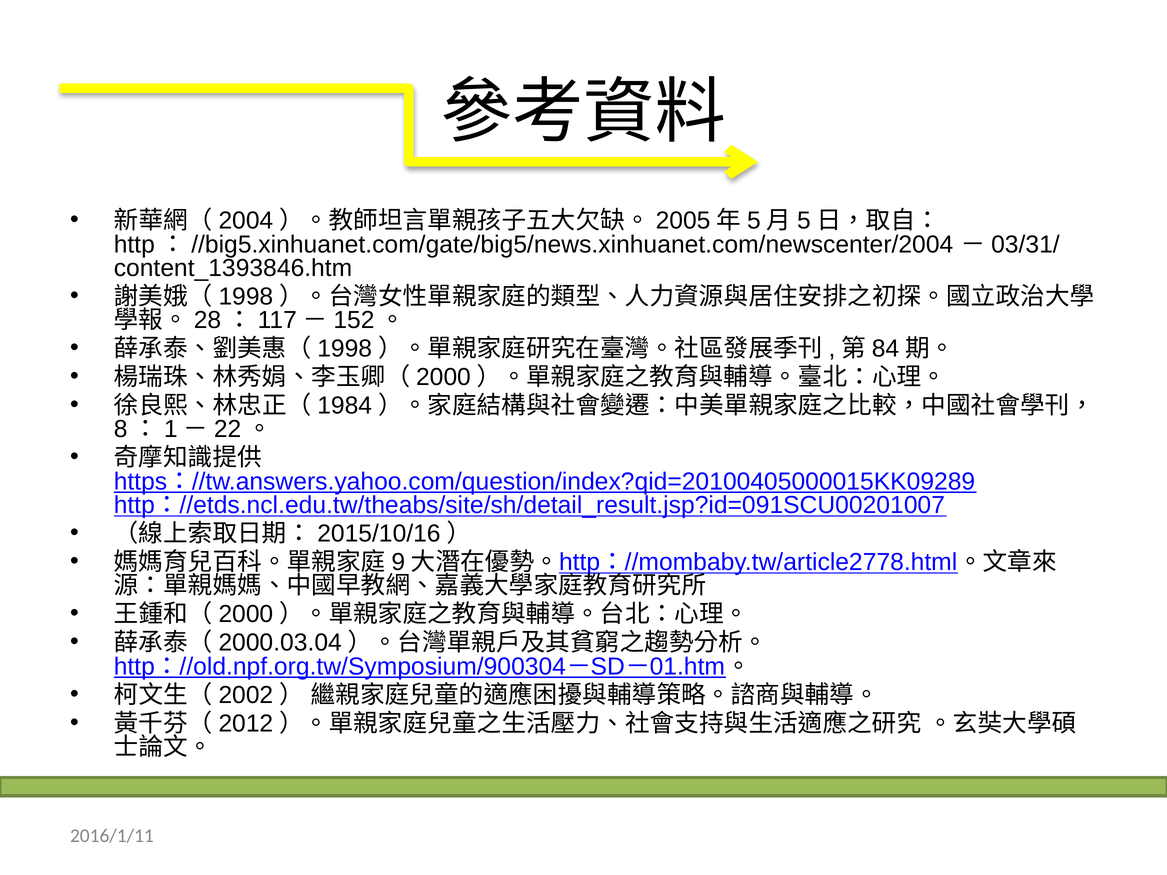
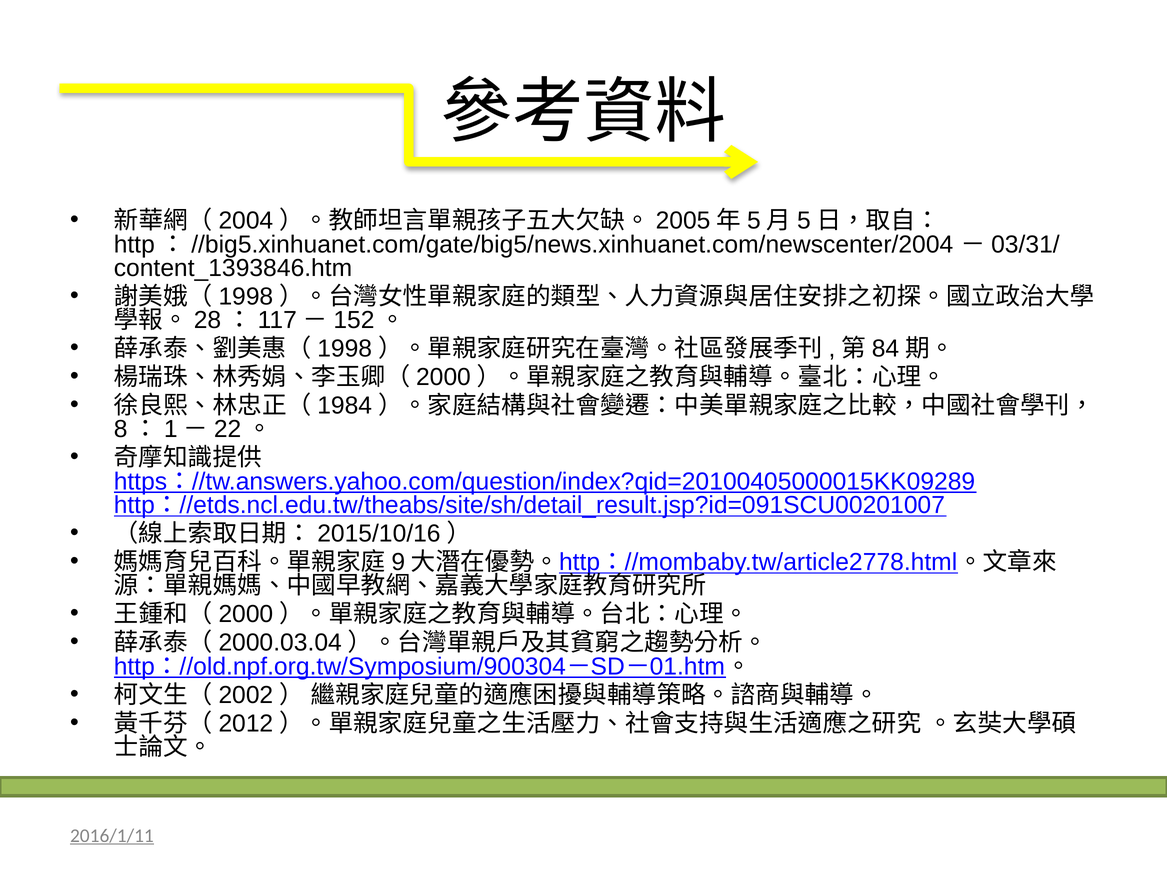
2016/1/11 underline: none -> present (112, 836)
